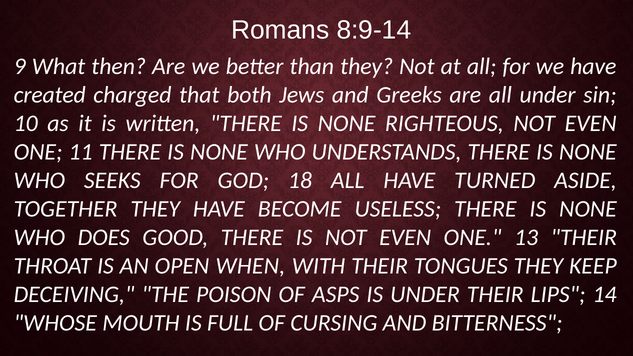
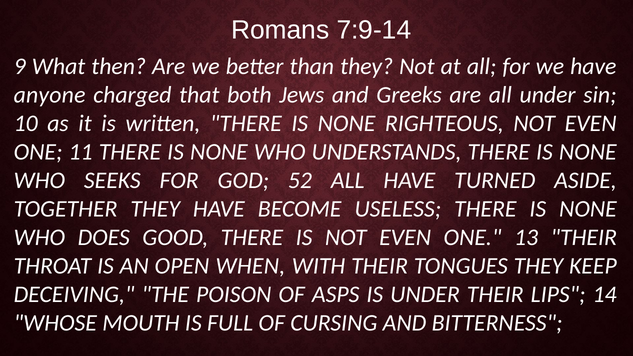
8:9-14: 8:9-14 -> 7:9-14 (374, 30)
created: created -> anyone (50, 95)
18: 18 -> 52 (300, 181)
